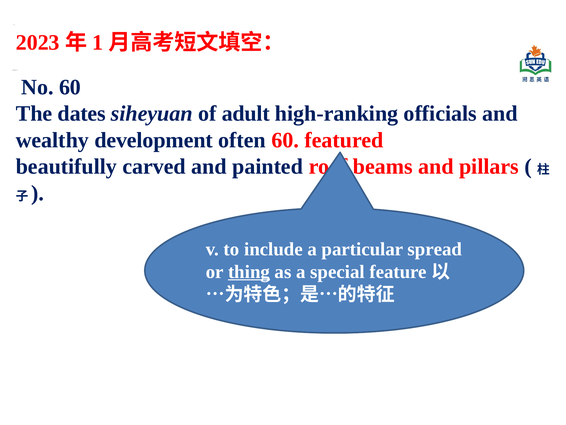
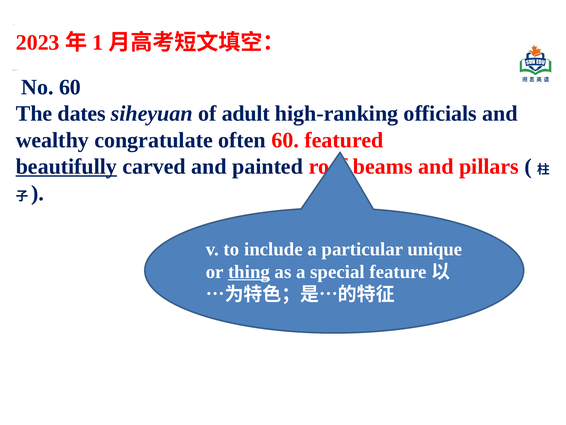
development: development -> congratulate (154, 140)
beautifully underline: none -> present (66, 166)
spread: spread -> unique (435, 249)
